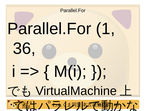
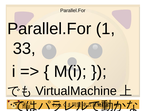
36: 36 -> 33 (24, 49)
